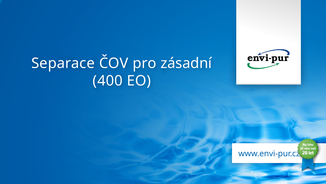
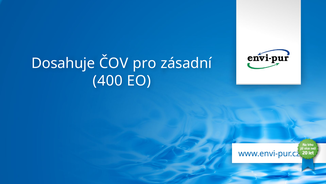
Separace: Separace -> Dosahuje (63, 63)
